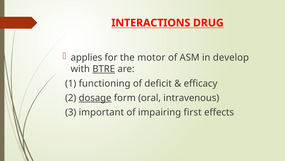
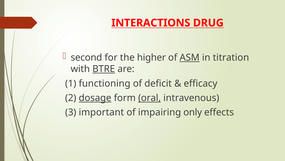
applies: applies -> second (86, 57)
motor: motor -> higher (151, 57)
ASM underline: none -> present (190, 57)
develop: develop -> titration (231, 57)
oral underline: none -> present (150, 97)
first: first -> only (193, 112)
